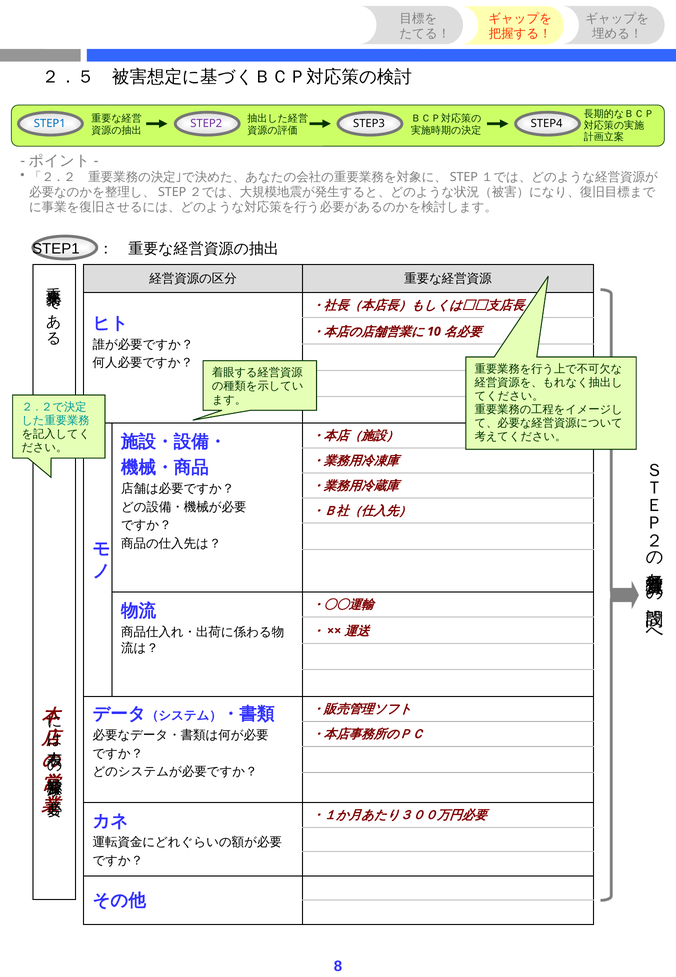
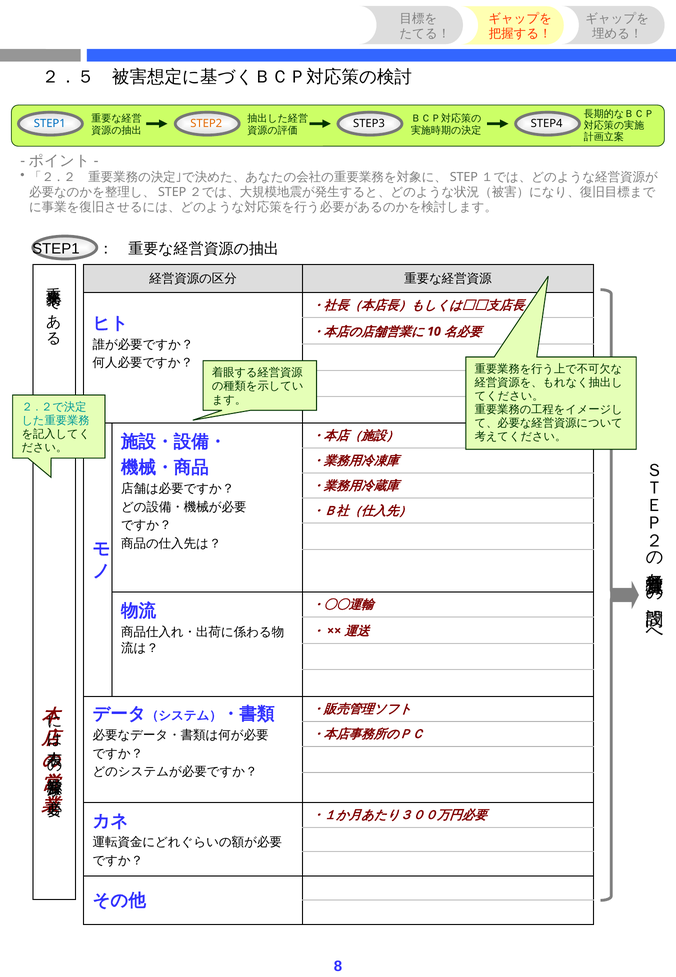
STEP2 colour: purple -> orange (206, 123)
